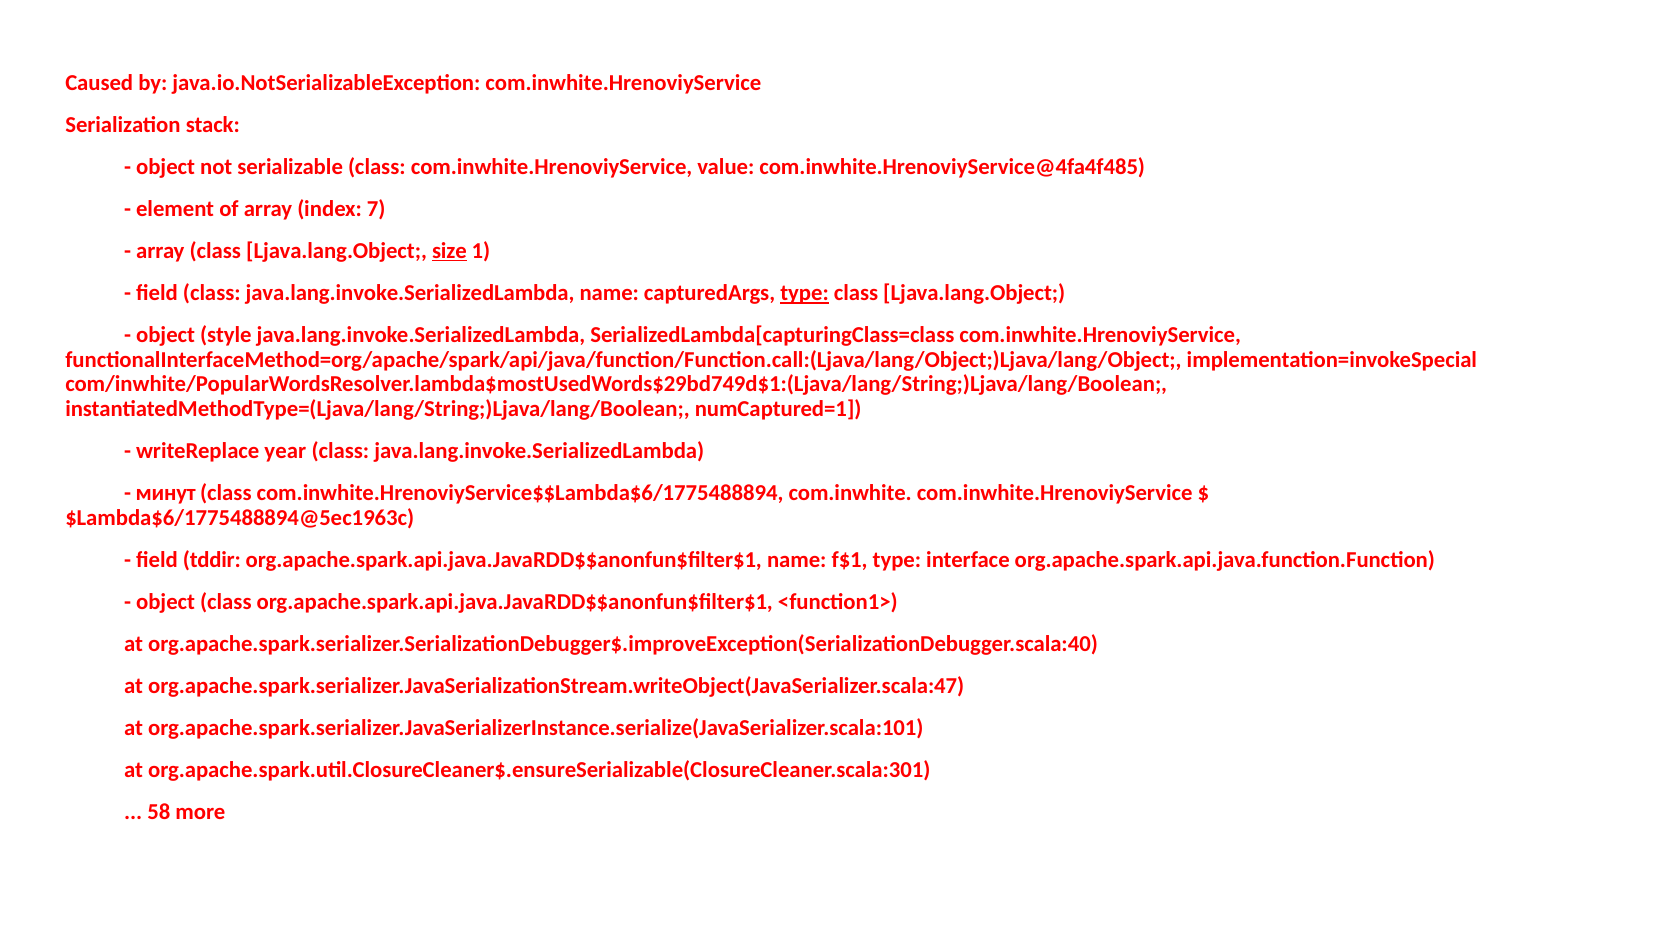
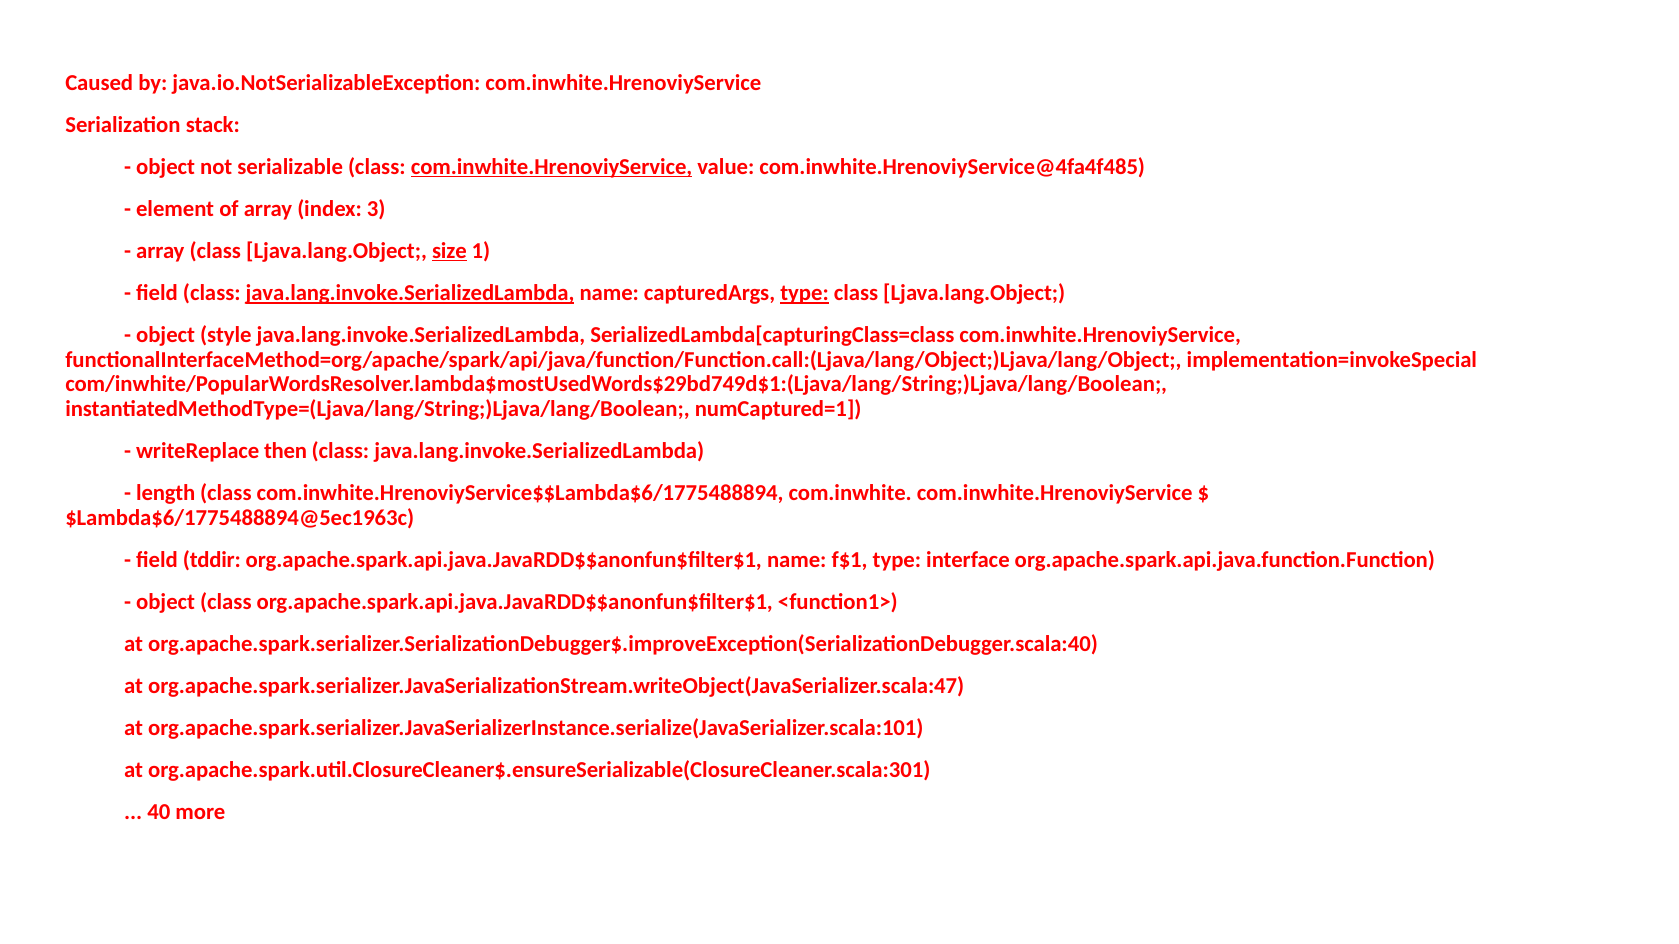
com.inwhite.HrenoviyService underline: none -> present (552, 167)
7: 7 -> 3 (376, 209)
java.lang.invoke.SerializedLambda underline: none -> present (410, 293)
year: year -> then (286, 451)
минут: минут -> length (166, 493)
58: 58 -> 40 (159, 812)
